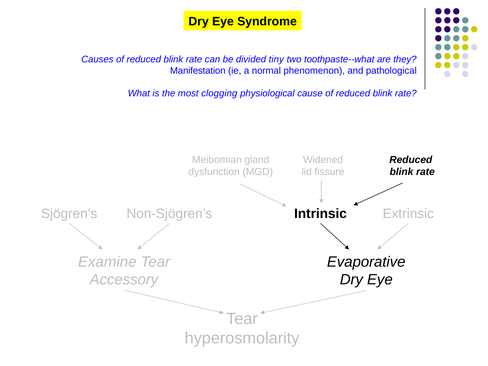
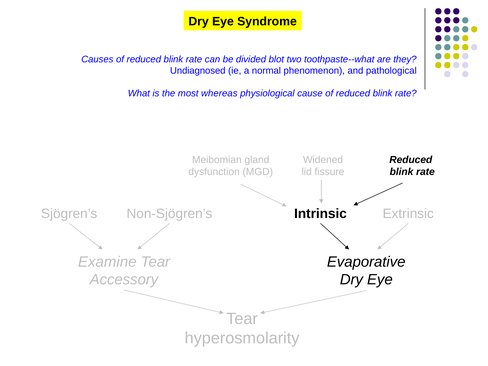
tiny: tiny -> blot (276, 59)
Manifestation: Manifestation -> Undiagnosed (198, 71)
clogging: clogging -> whereas (219, 94)
